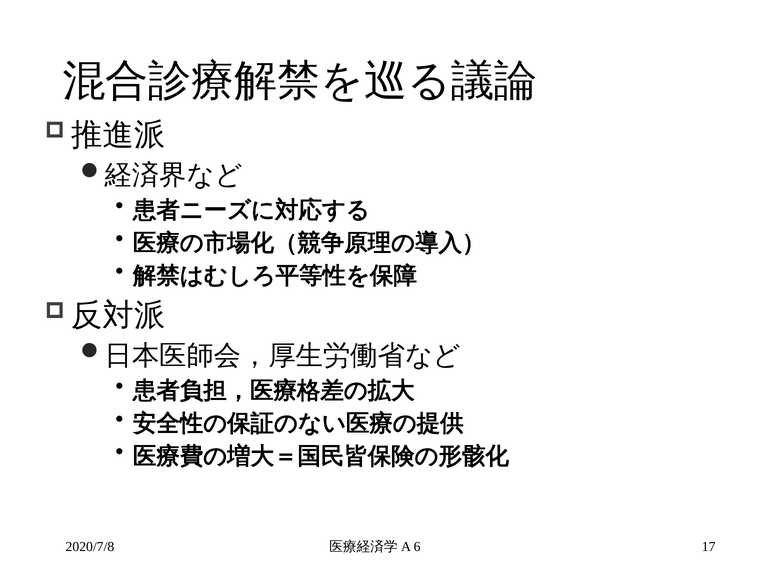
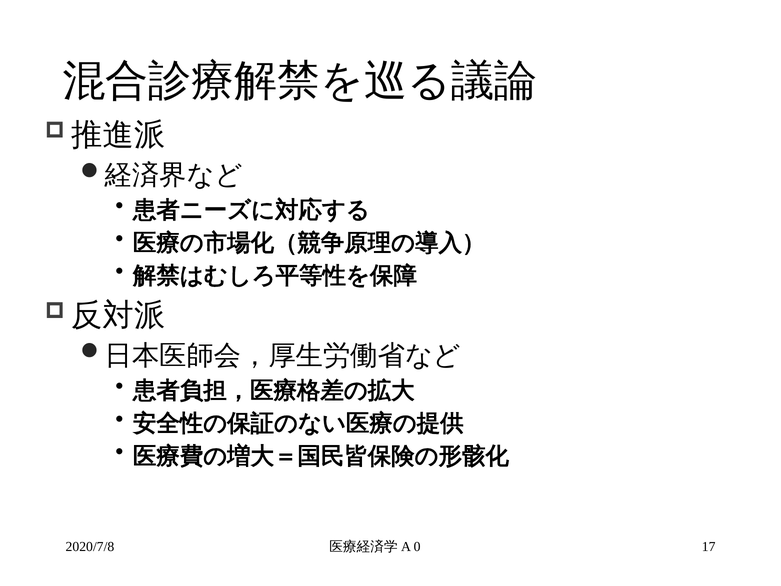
6: 6 -> 0 (417, 546)
